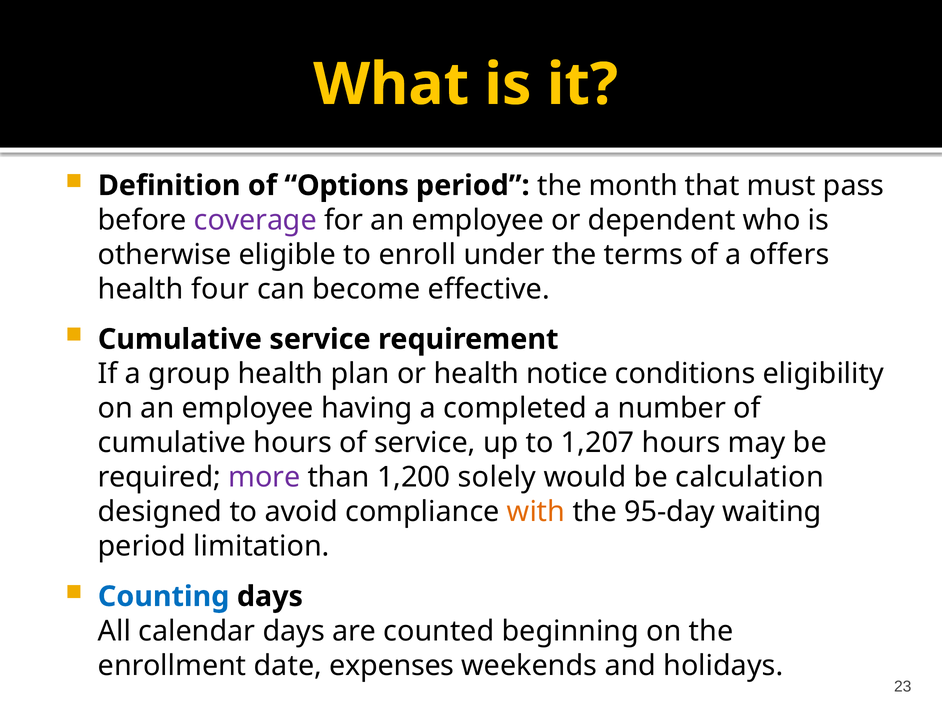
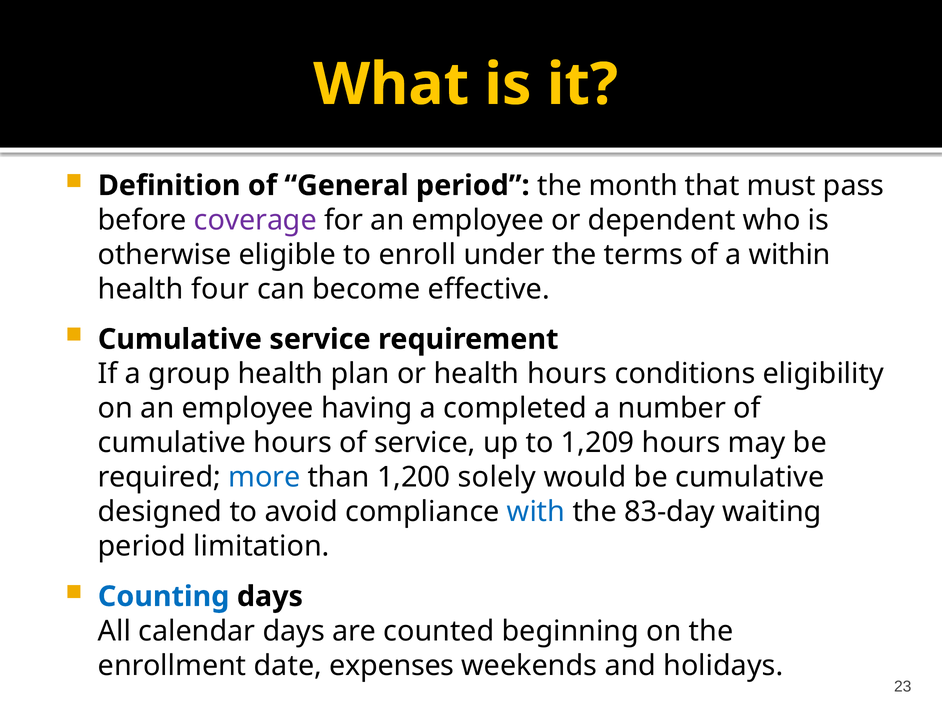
Options: Options -> General (347, 186)
offers: offers -> within (790, 255)
health notice: notice -> hours (567, 374)
1,207: 1,207 -> 1,209 (598, 443)
more colour: purple -> blue (264, 478)
be calculation: calculation -> cumulative (750, 478)
with colour: orange -> blue (536, 512)
95-day: 95-day -> 83-day (670, 512)
